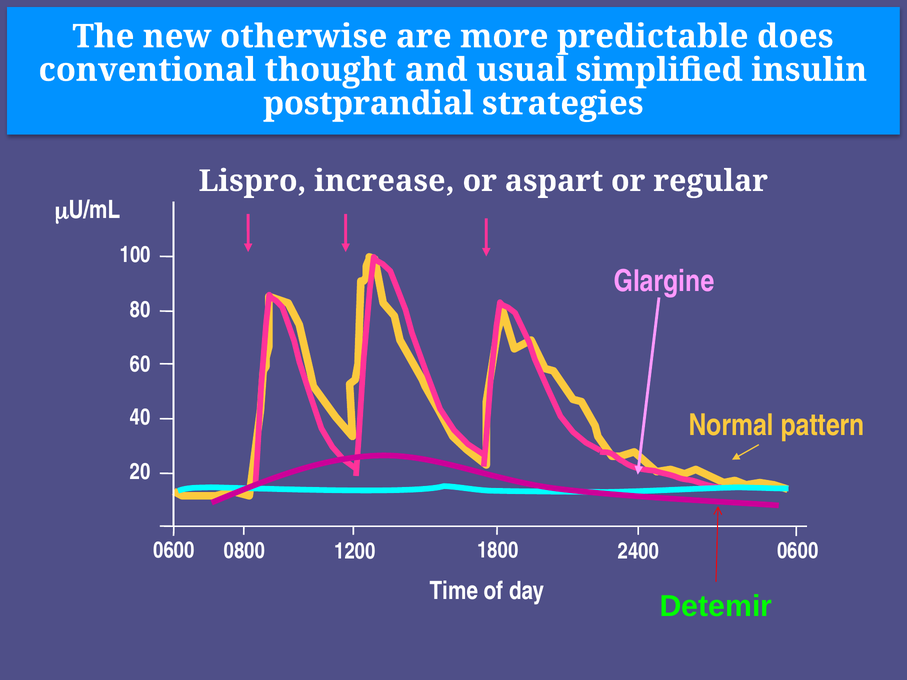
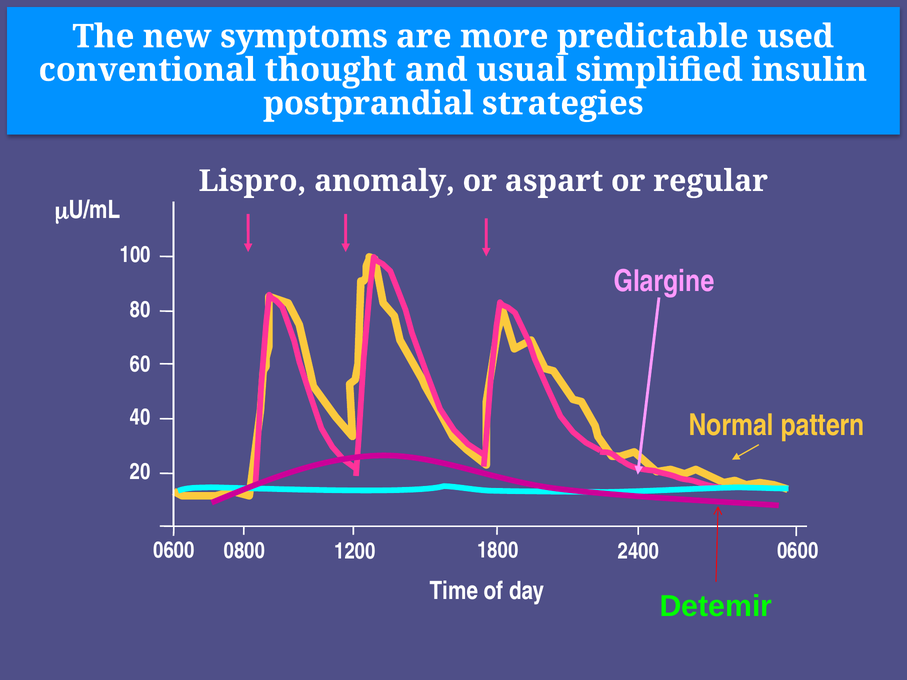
otherwise: otherwise -> symptoms (304, 37)
does: does -> used (795, 37)
increase: increase -> anomaly (385, 181)
